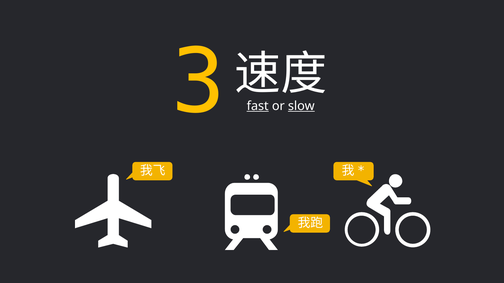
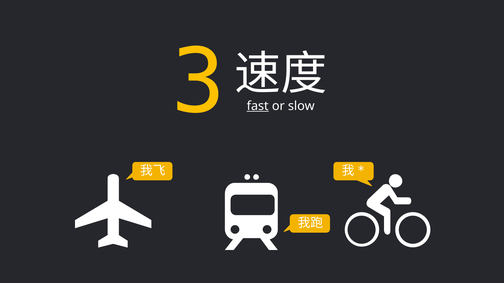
slow underline: present -> none (301, 106)
